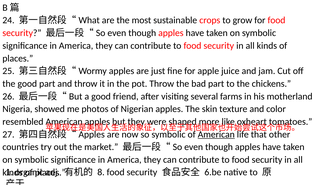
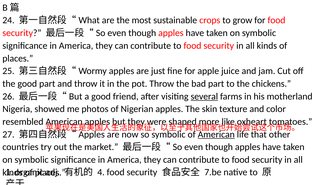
several underline: none -> present (204, 96)
8: 8 -> 4 (101, 172)
6.be: 6.be -> 7.be (213, 172)
